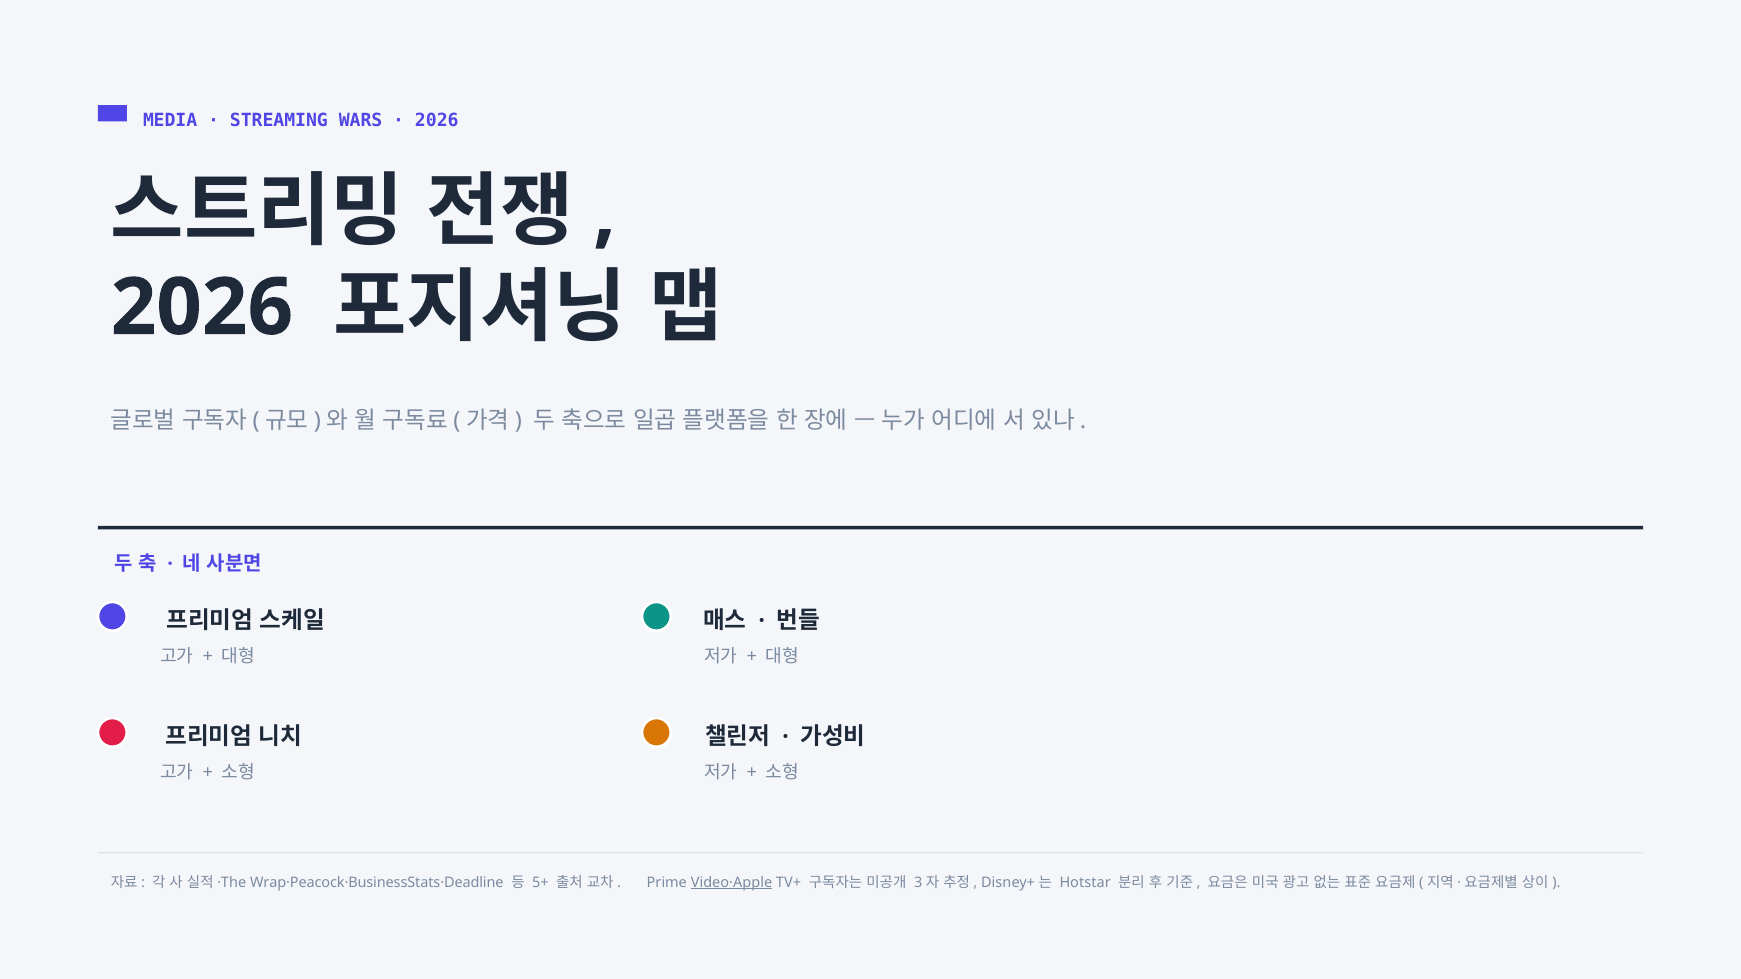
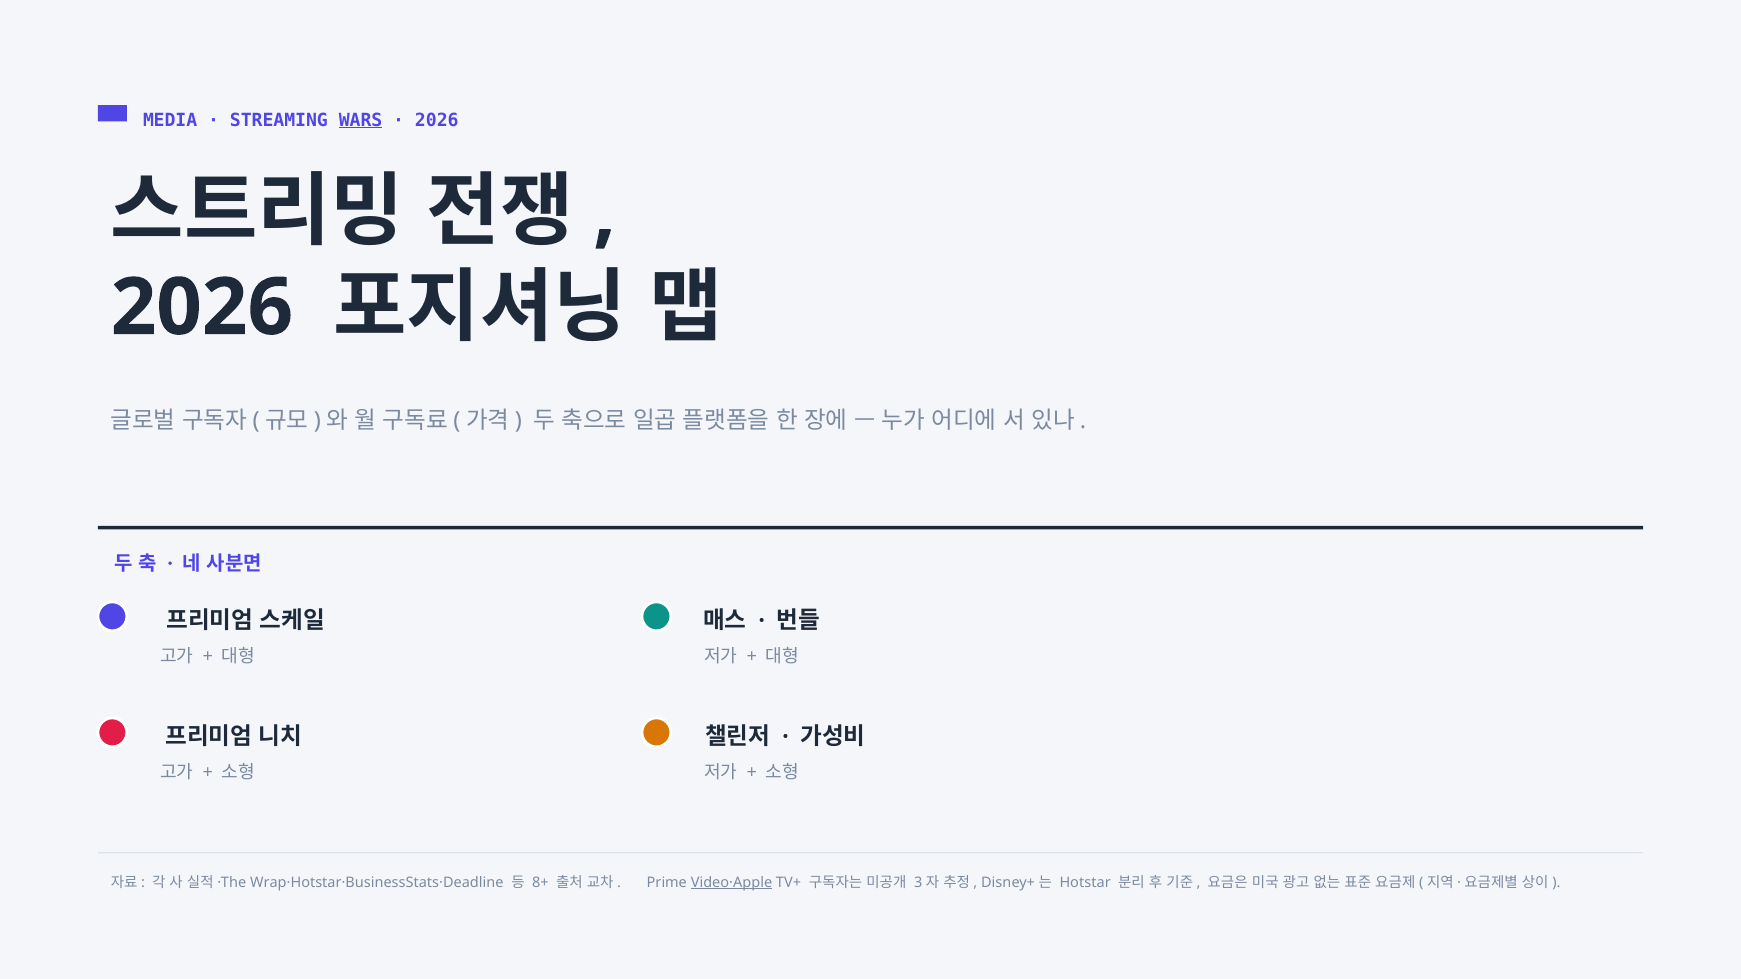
WARS underline: none -> present (361, 120)
Wrap·Peacock·BusinessStats·Deadline: Wrap·Peacock·BusinessStats·Deadline -> Wrap·Hotstar·BusinessStats·Deadline (377, 883)
5+: 5+ -> 8+ (540, 883)
